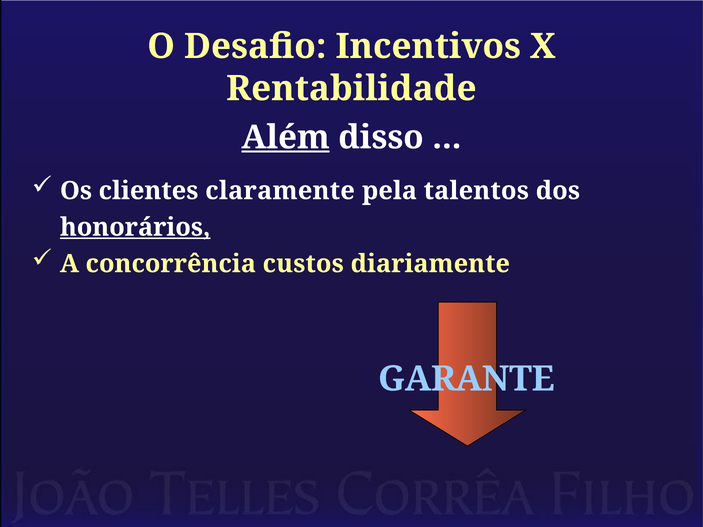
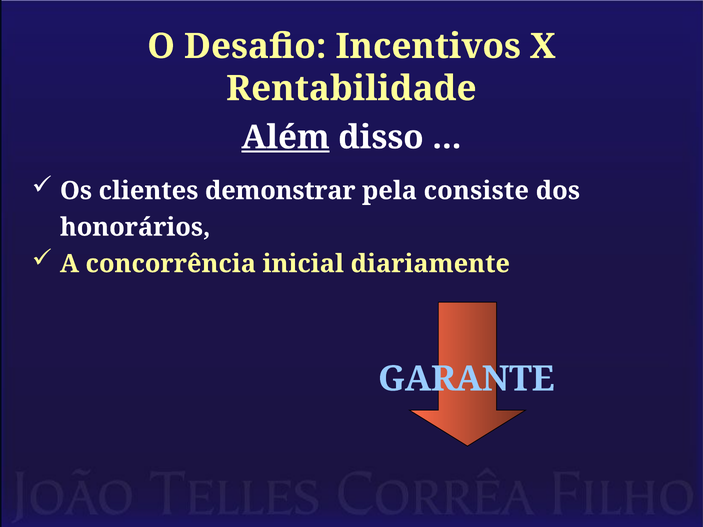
claramente: claramente -> demonstrar (280, 191)
talentos: talentos -> consiste (476, 191)
honorários underline: present -> none (135, 227)
custos: custos -> inicial (303, 264)
